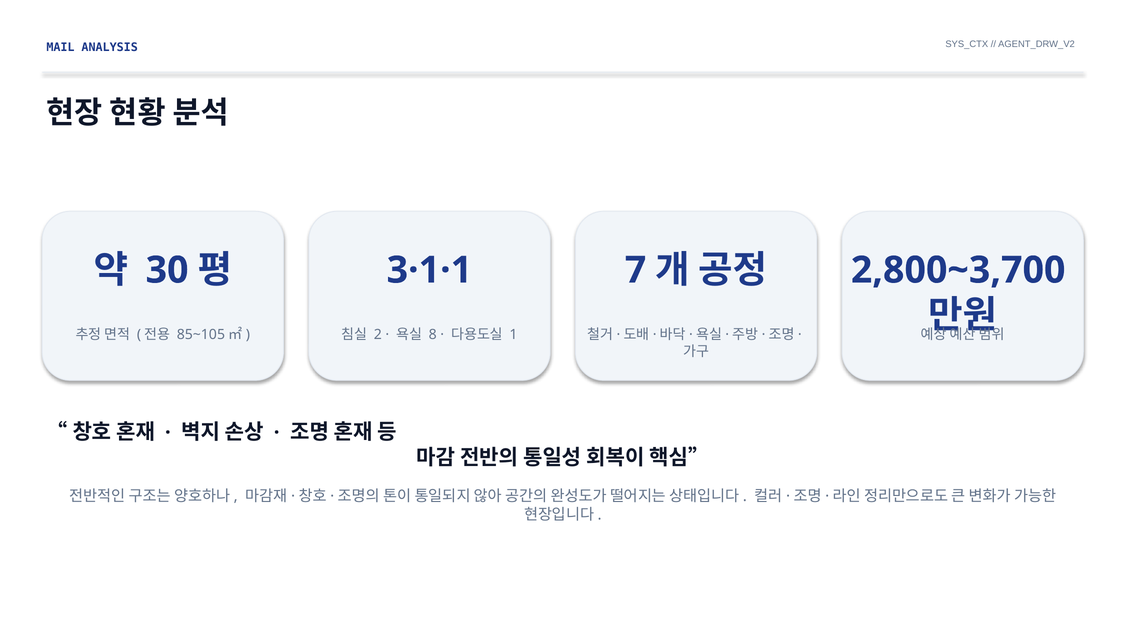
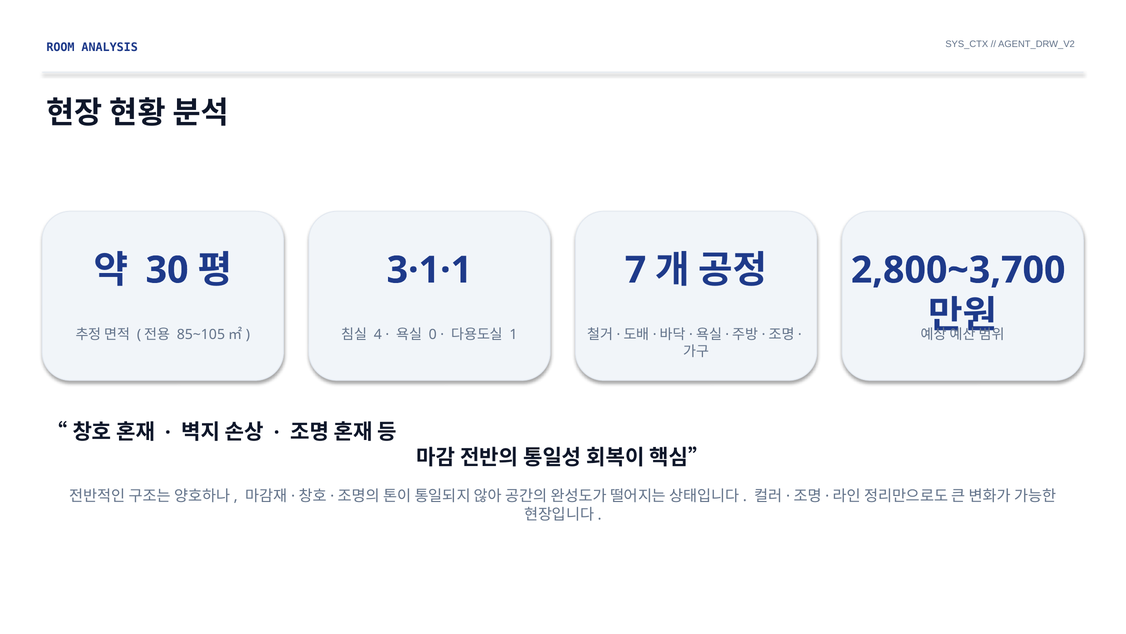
MAIL: MAIL -> ROOM (60, 47)
2: 2 -> 4 (378, 334)
8: 8 -> 0 (433, 334)
